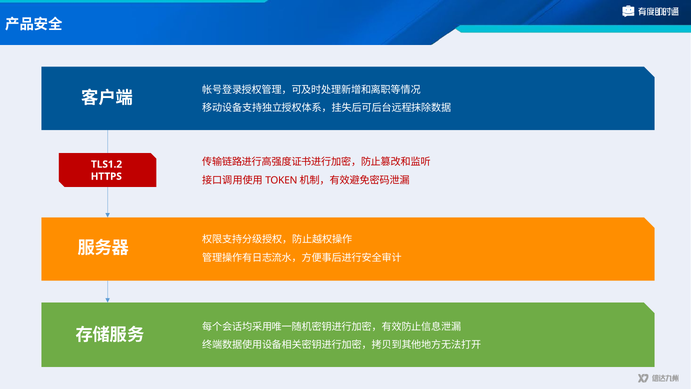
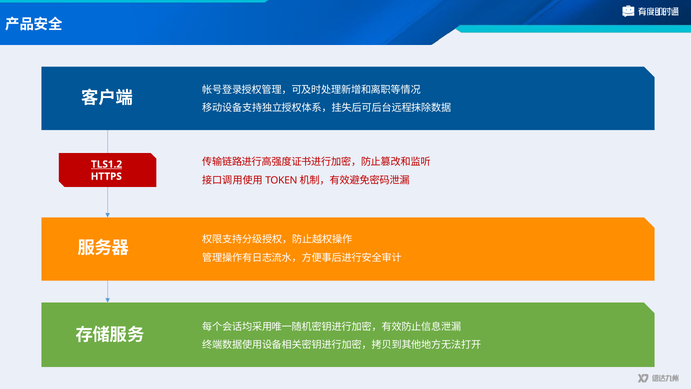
TLS1.2 underline: none -> present (107, 164)
